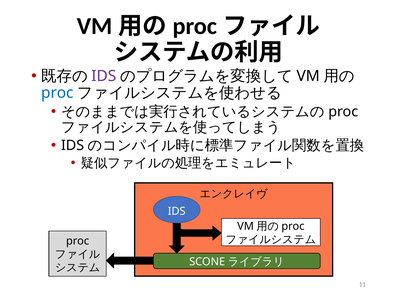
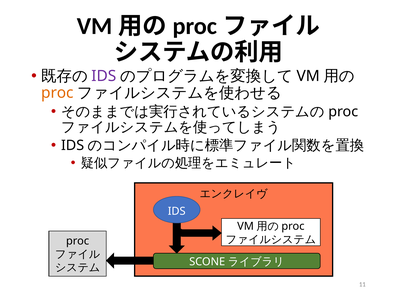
proc colour: blue -> orange (57, 93)
